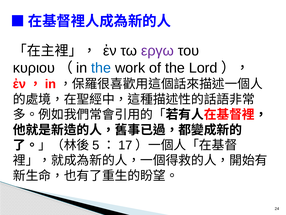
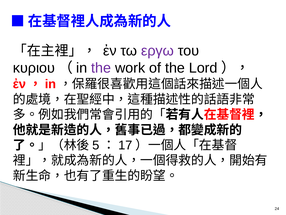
the colour: blue -> purple (101, 68)
